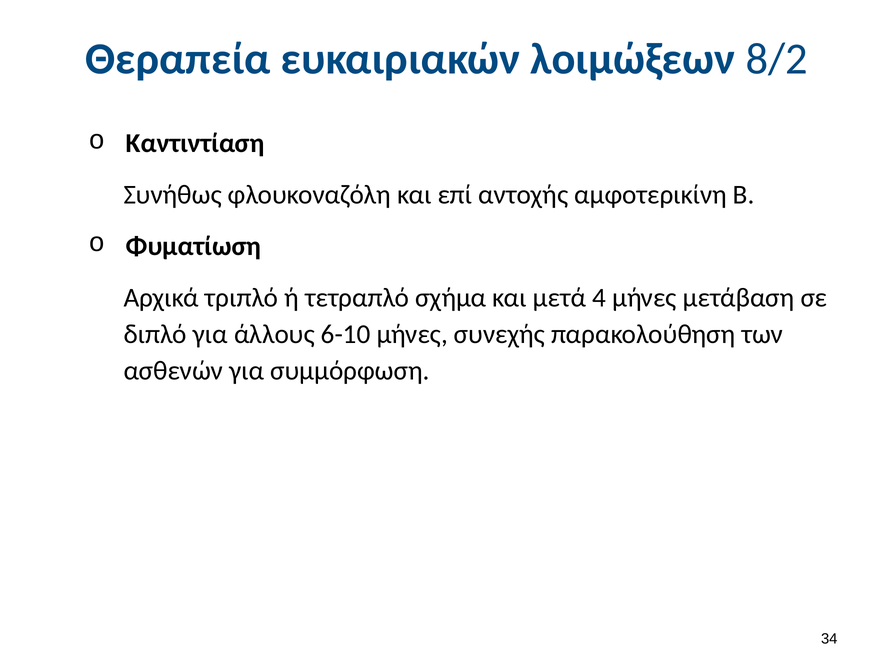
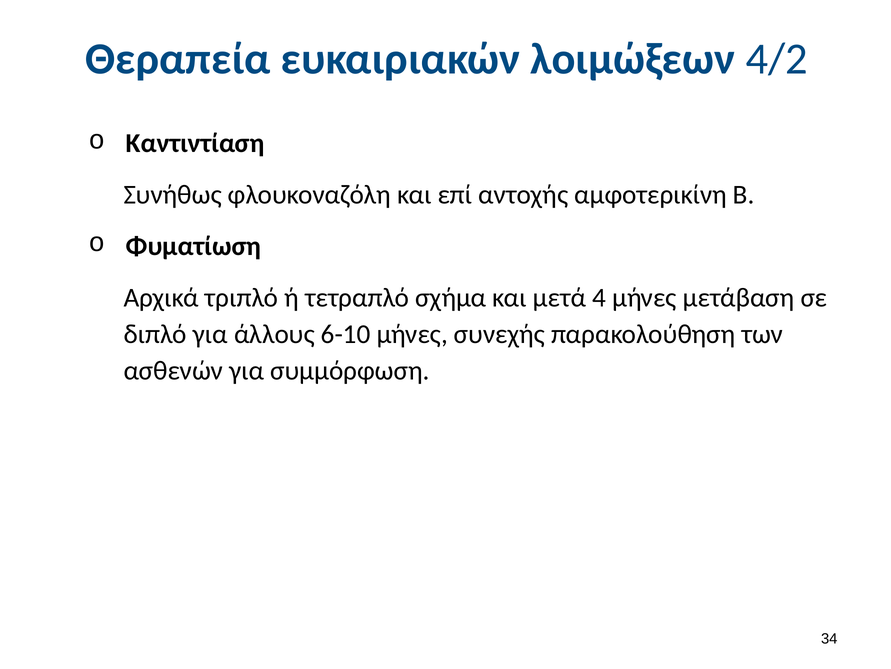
8/2: 8/2 -> 4/2 (777, 59)
